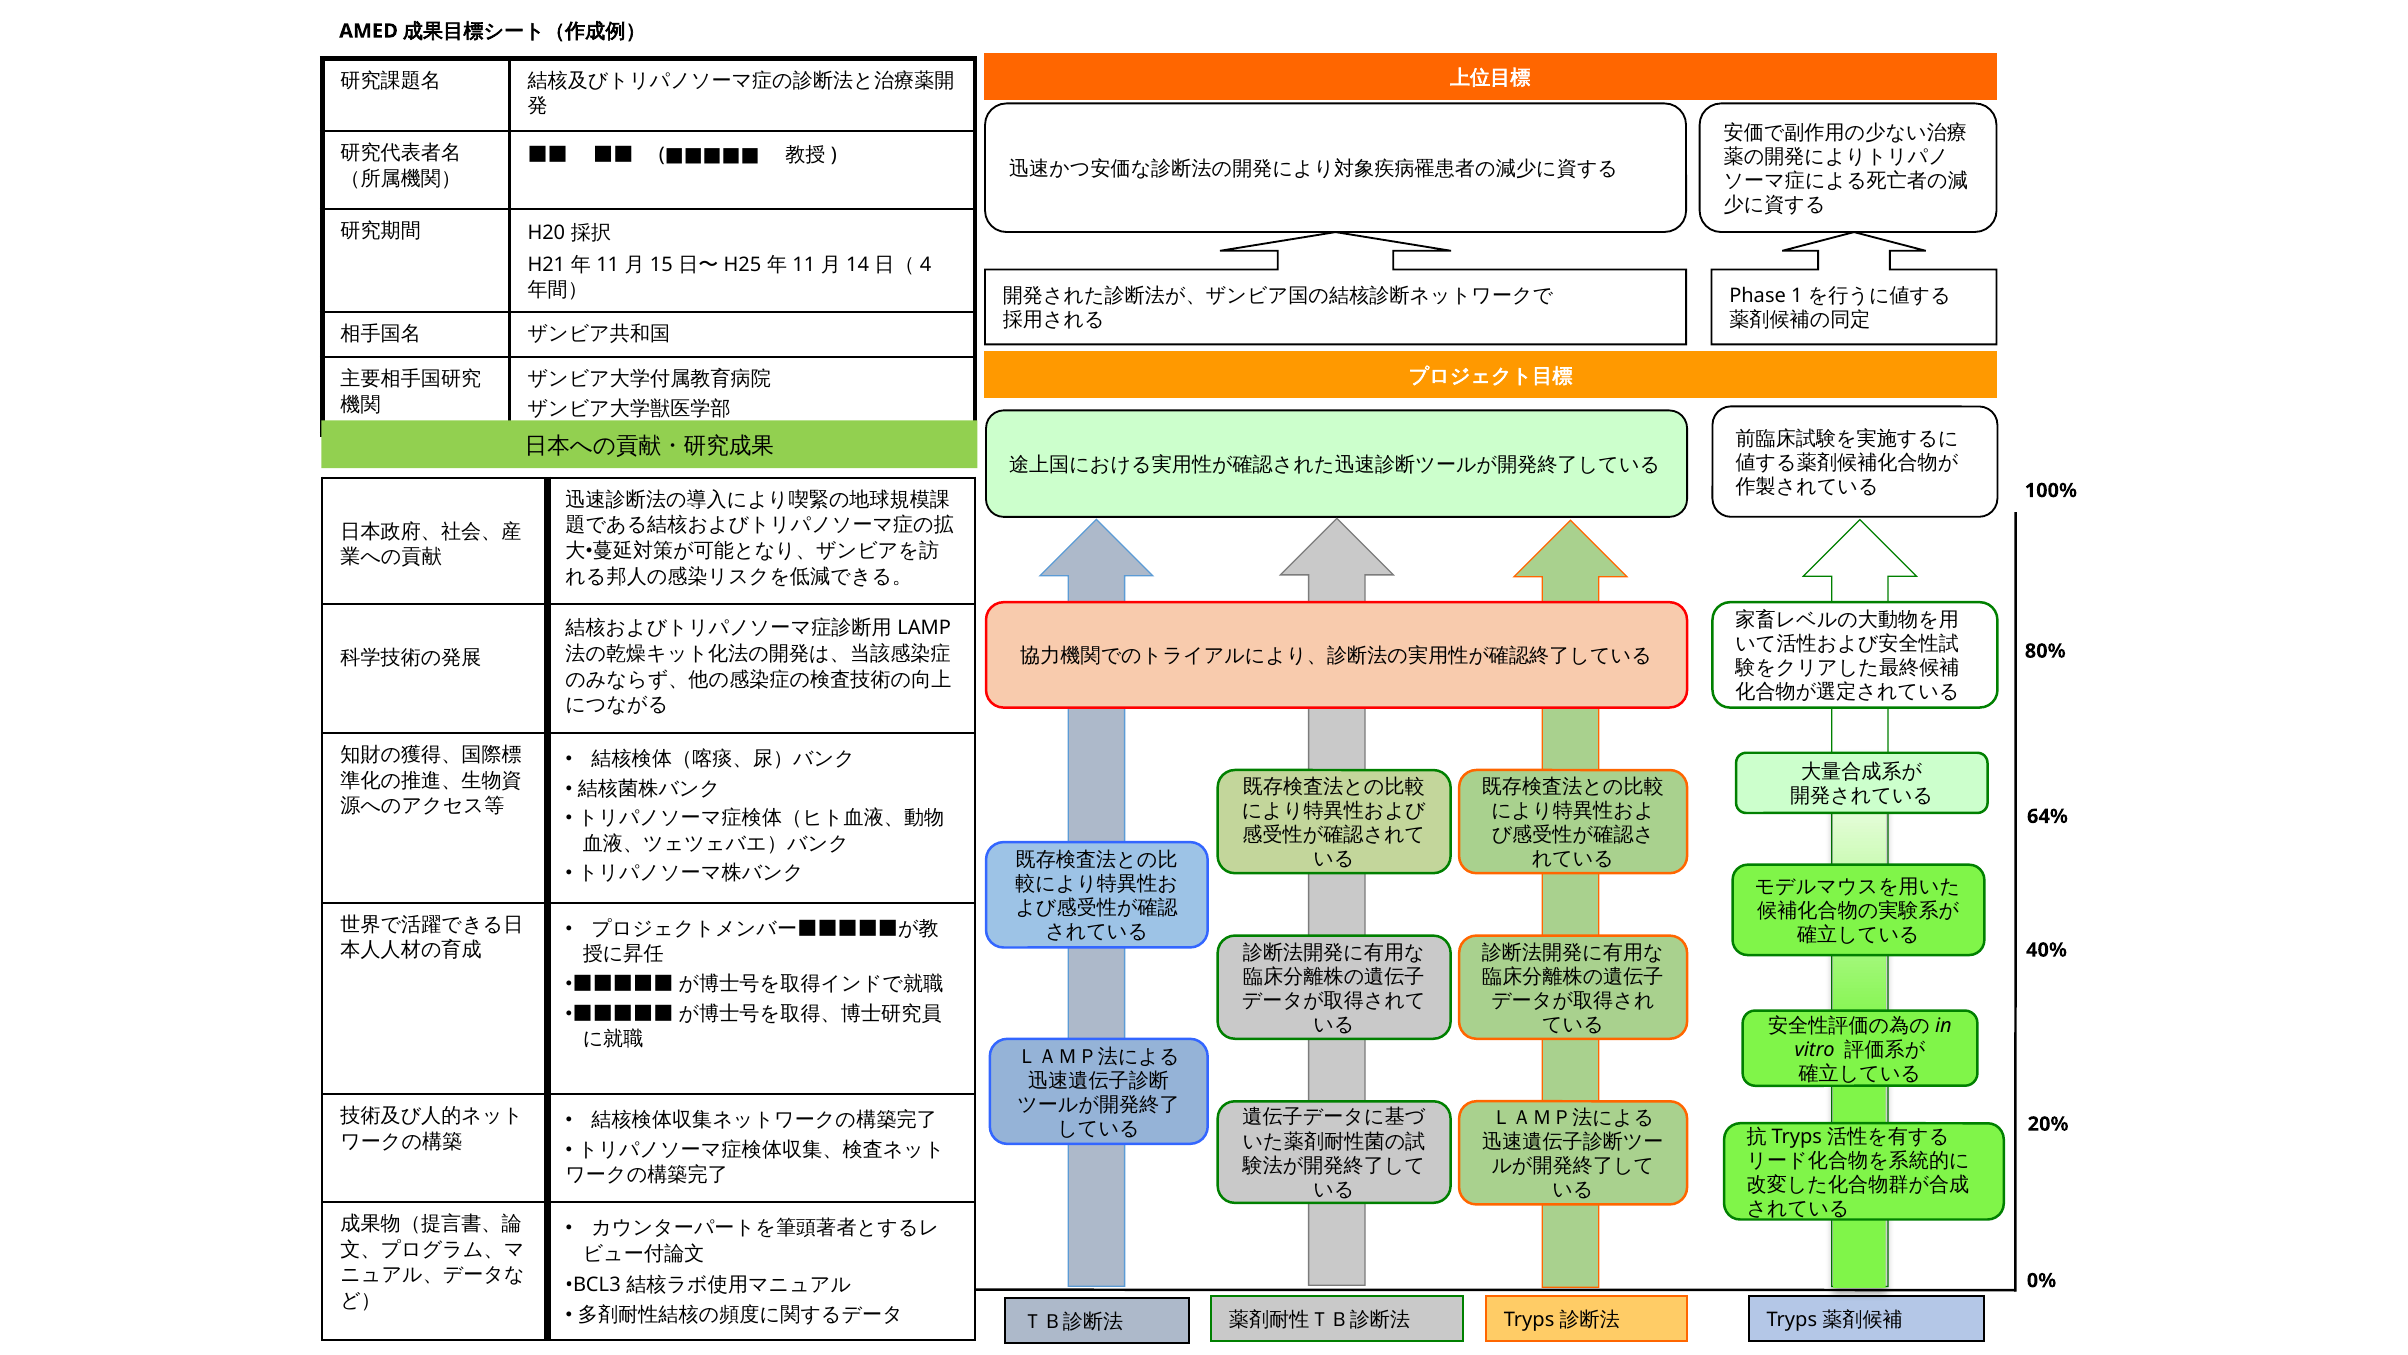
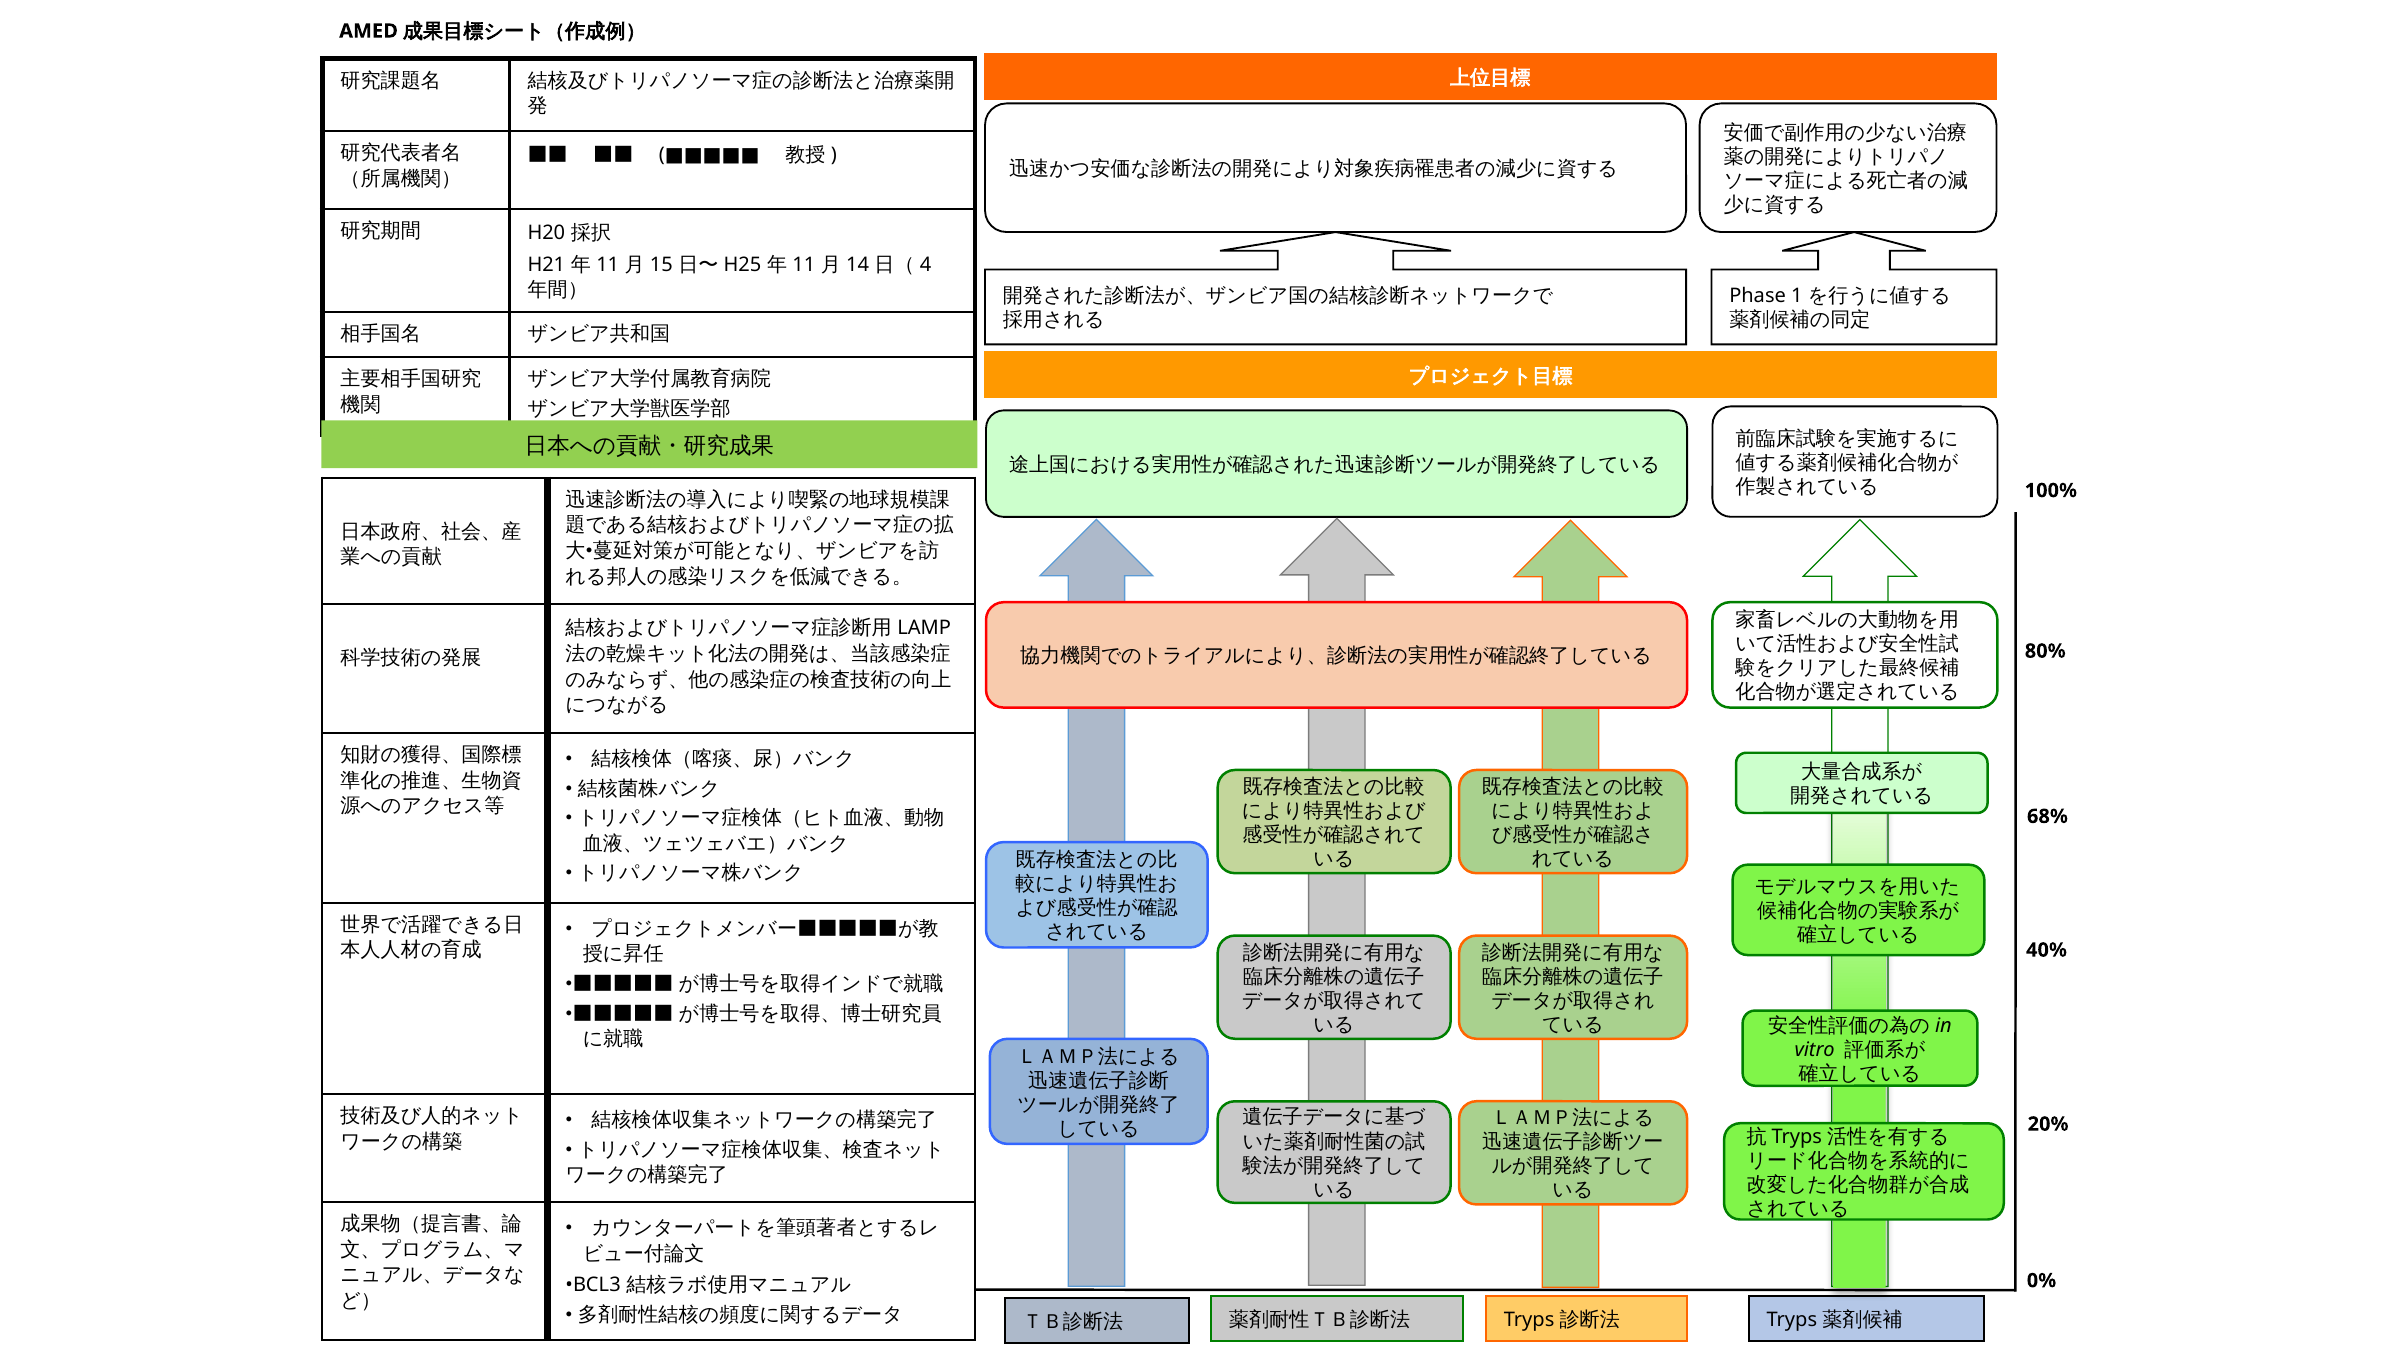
64%: 64% -> 68% (2047, 816)
